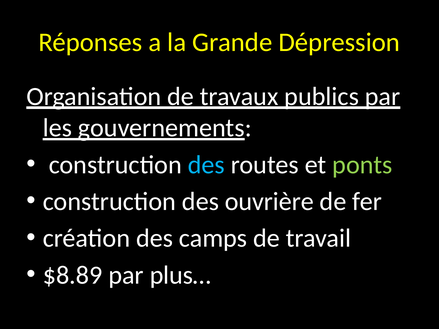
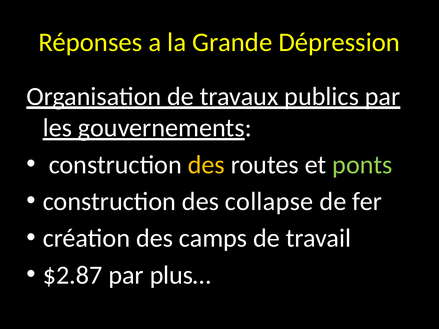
des colour: light blue -> yellow (206, 165)
ouvrière: ouvrière -> collapse (269, 202)
$8.89: $8.89 -> $2.87 (73, 275)
